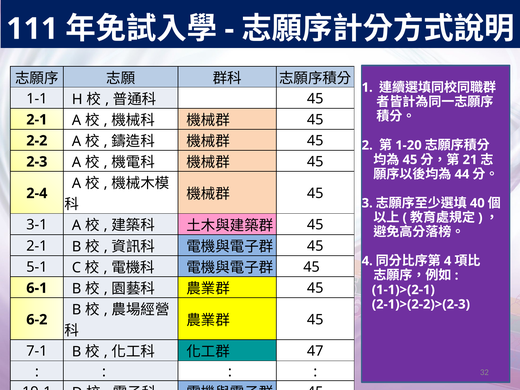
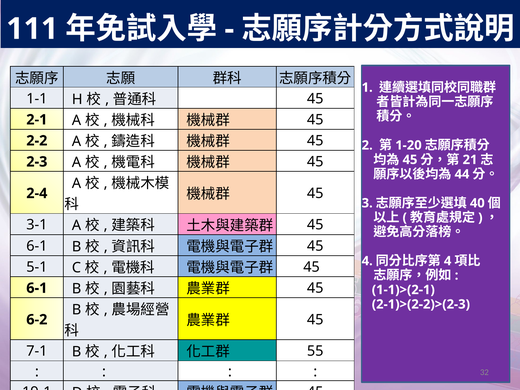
2-1: 2-1 -> 6-1 (37, 246)
47: 47 -> 55 (315, 351)
